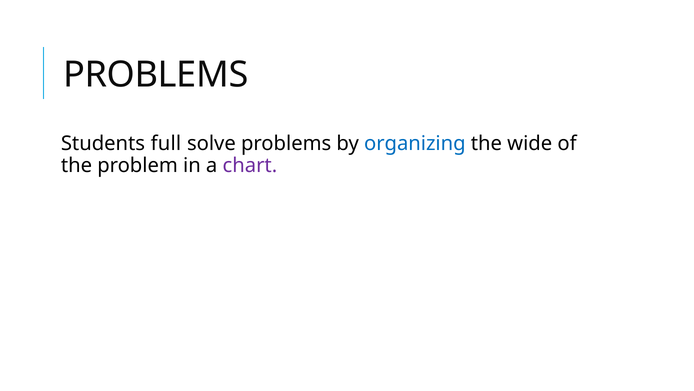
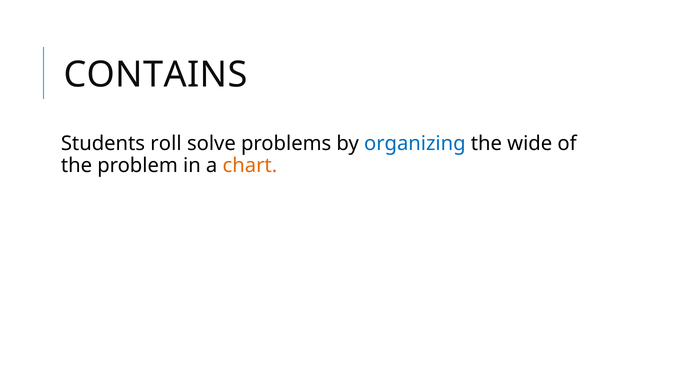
PROBLEMS: PROBLEMS -> CONTAINS (155, 74)
full: full -> roll (166, 144)
chart colour: purple -> orange (250, 165)
